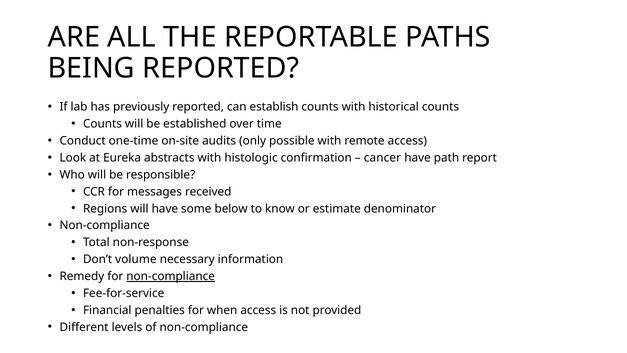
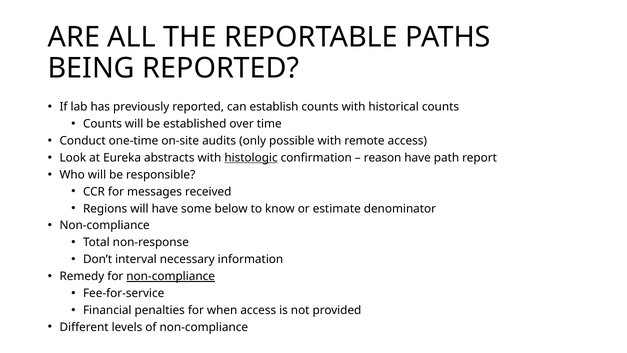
histologic underline: none -> present (251, 158)
cancer: cancer -> reason (383, 158)
volume: volume -> interval (136, 259)
